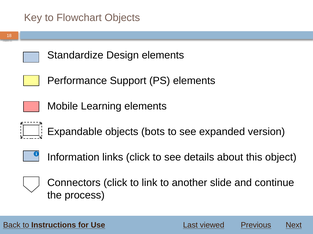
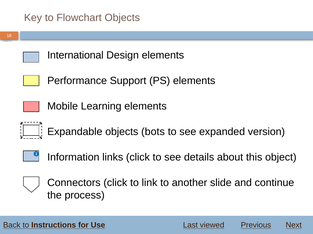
Standardize: Standardize -> International (75, 55)
